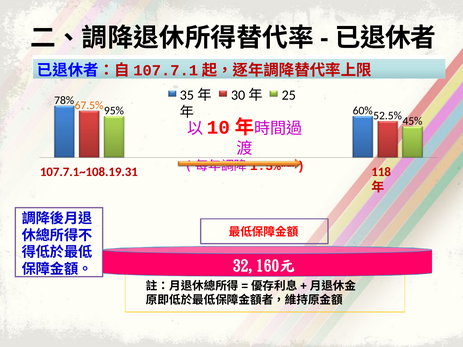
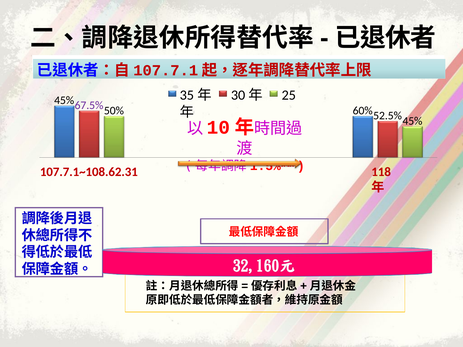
78%: 78% -> 45% (64, 100)
67.5% colour: orange -> purple (89, 105)
95%: 95% -> 50% (114, 111)
107.7.1~108.19.31: 107.7.1~108.19.31 -> 107.7.1~108.62.31 (89, 172)
